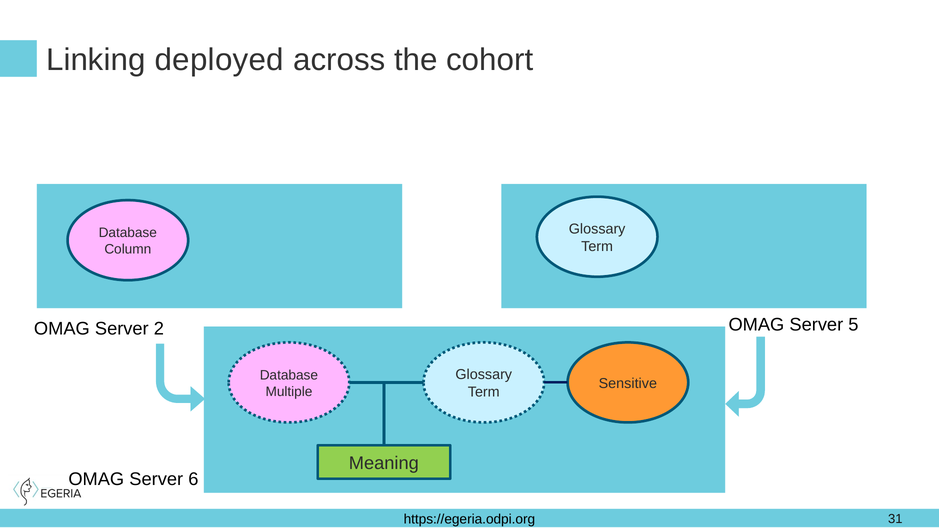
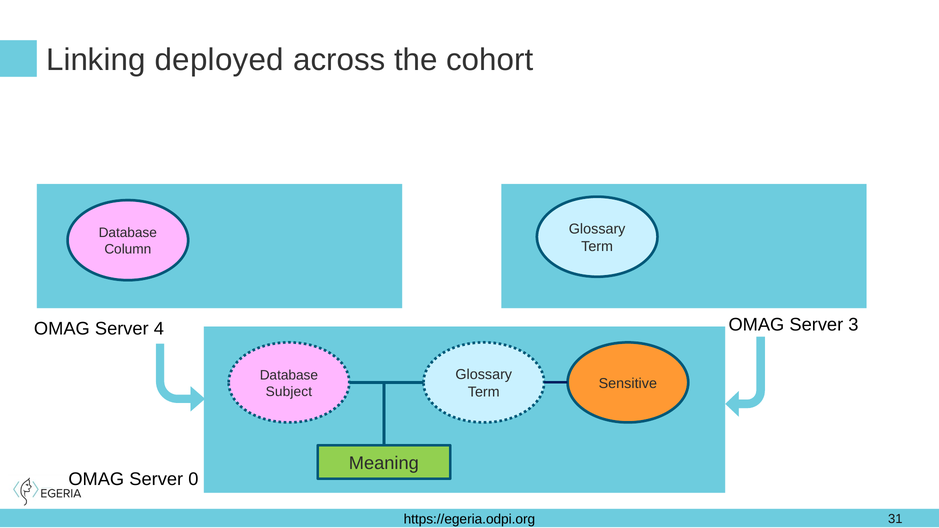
5: 5 -> 3 (853, 325)
2: 2 -> 4 (159, 329)
Multiple: Multiple -> Subject (289, 392)
6: 6 -> 0 (193, 480)
